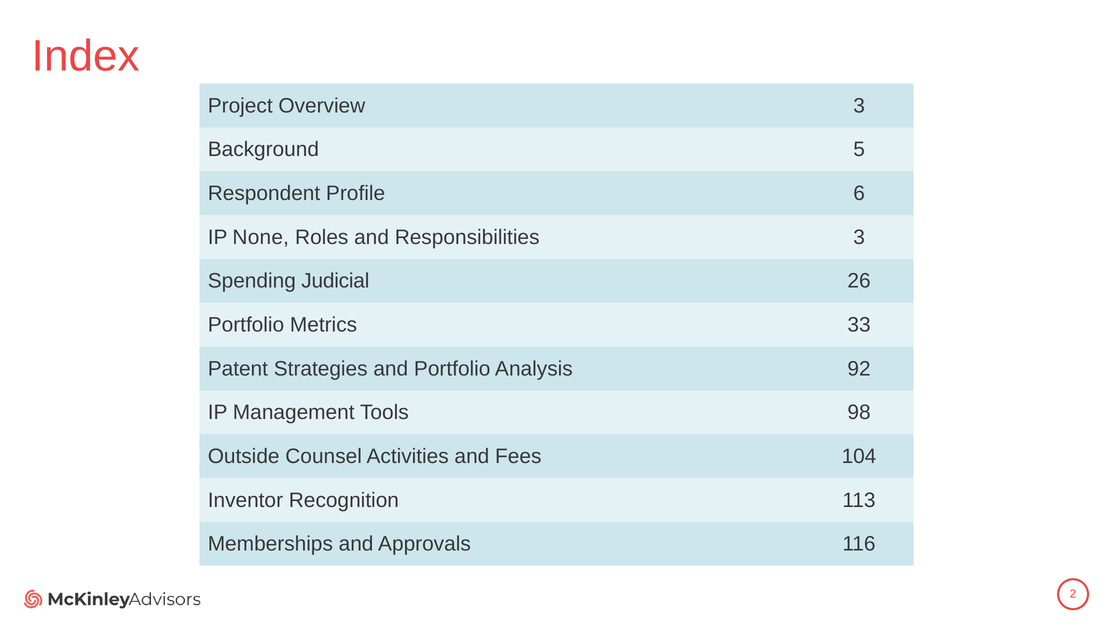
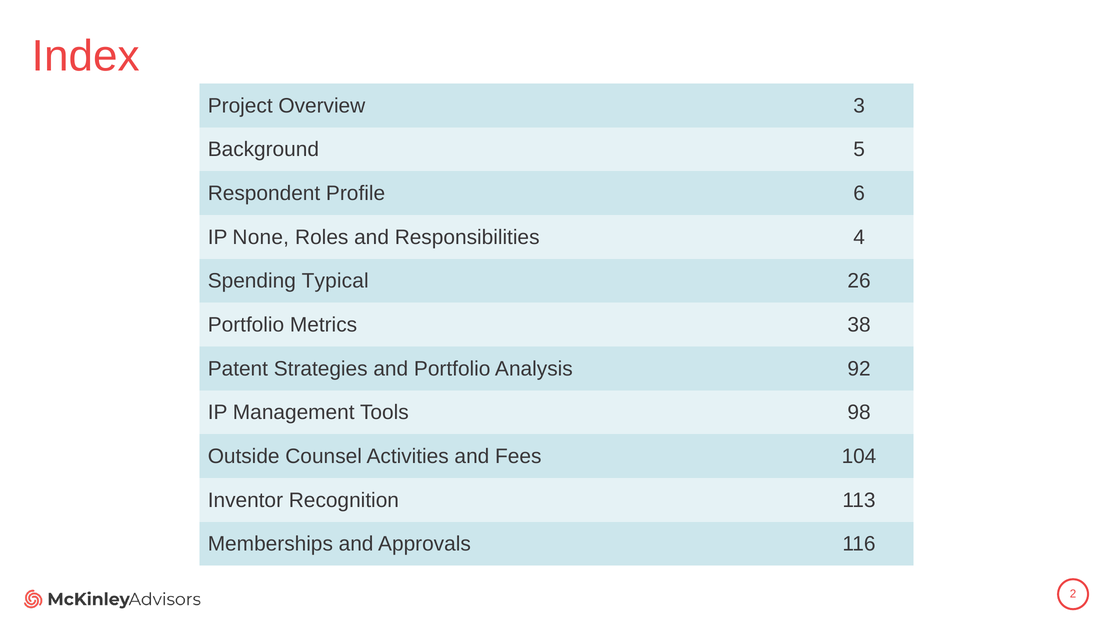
Responsibilities 3: 3 -> 4 (859, 237)
Judicial: Judicial -> Typical (335, 281)
33: 33 -> 38 (859, 325)
